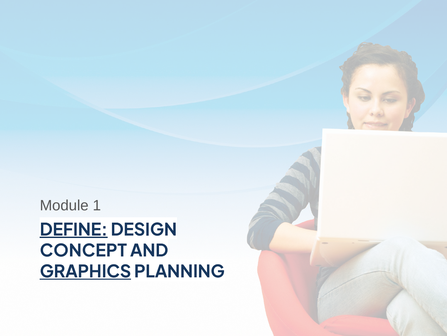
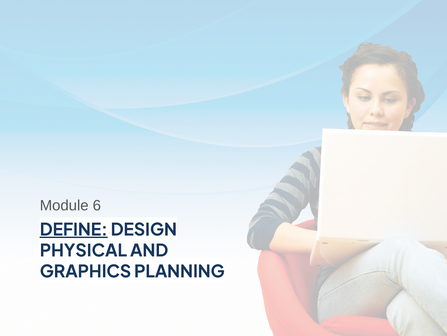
1: 1 -> 6 (97, 205)
CONCEPT: CONCEPT -> PHYSICAL (83, 250)
GRAPHICS underline: present -> none (85, 271)
